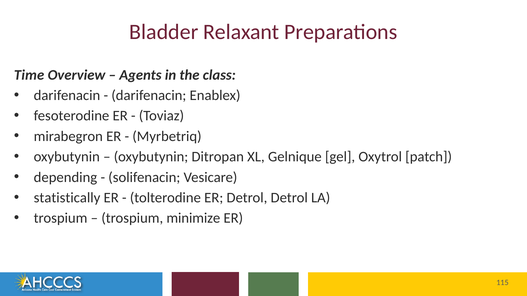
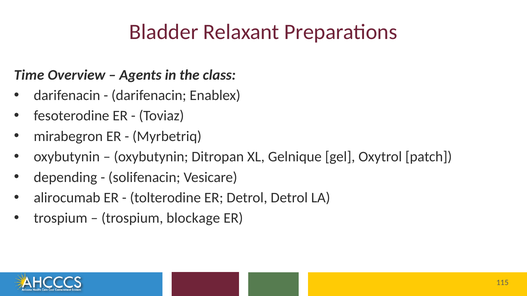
statistically: statistically -> alirocumab (67, 198)
minimize: minimize -> blockage (193, 218)
